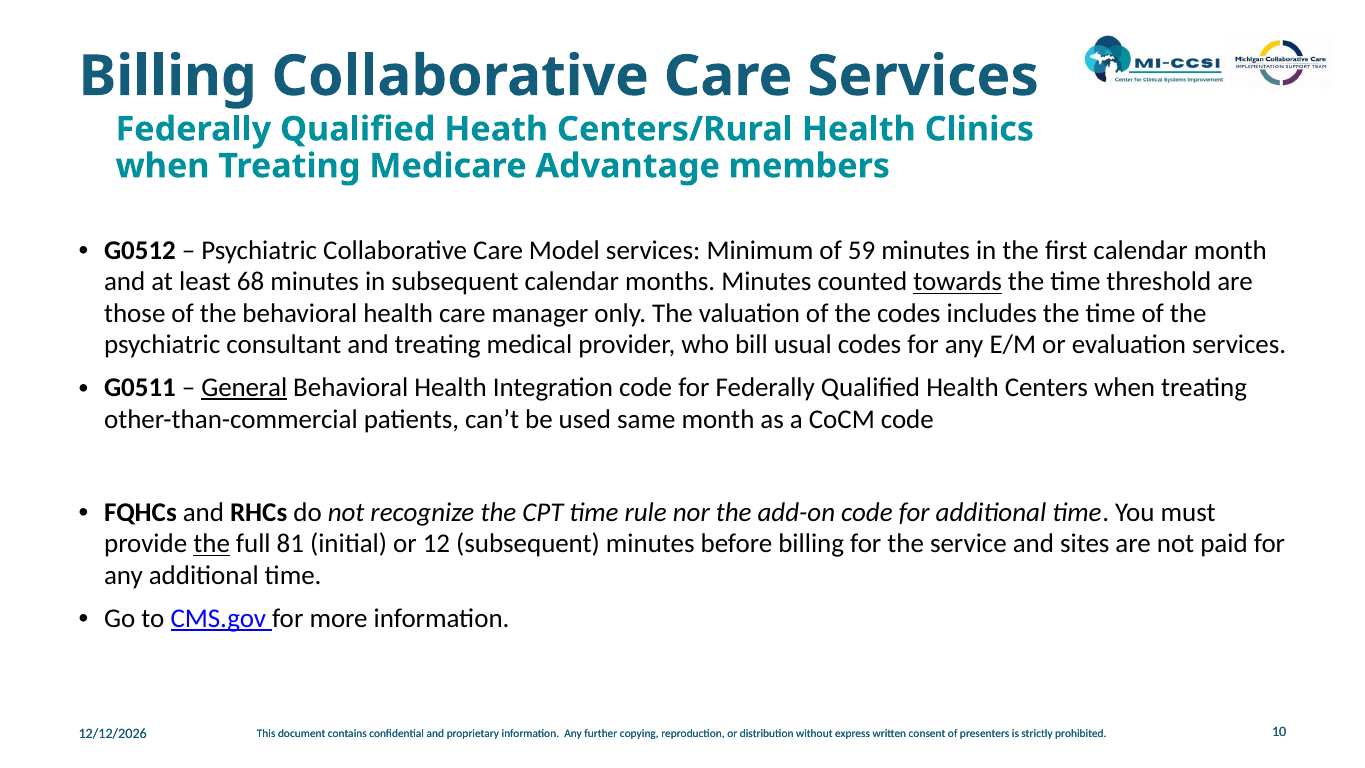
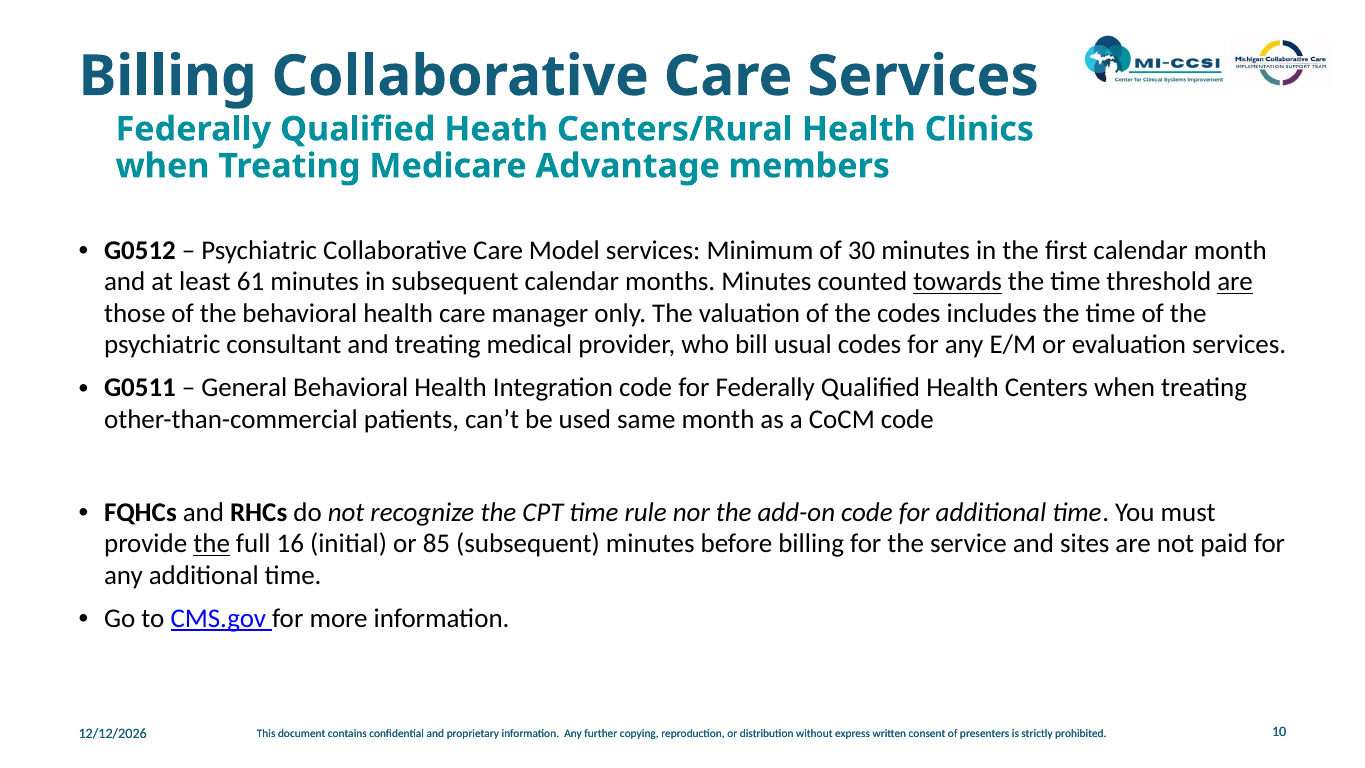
59: 59 -> 30 (862, 250)
68: 68 -> 61 (251, 282)
are underline: none -> present (1235, 282)
General underline: present -> none (244, 388)
81: 81 -> 16 (290, 544)
12: 12 -> 85 (436, 544)
